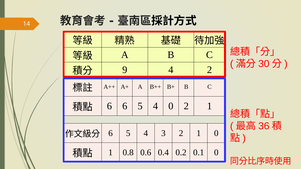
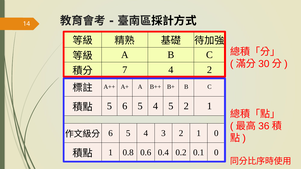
9: 9 -> 7 (125, 70)
6: 6 -> 5 (109, 106)
4 0: 0 -> 5 (171, 106)
